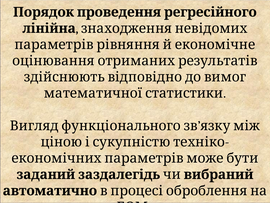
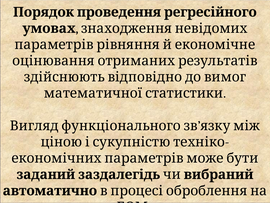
лінійна: лінійна -> умовах (49, 28)
